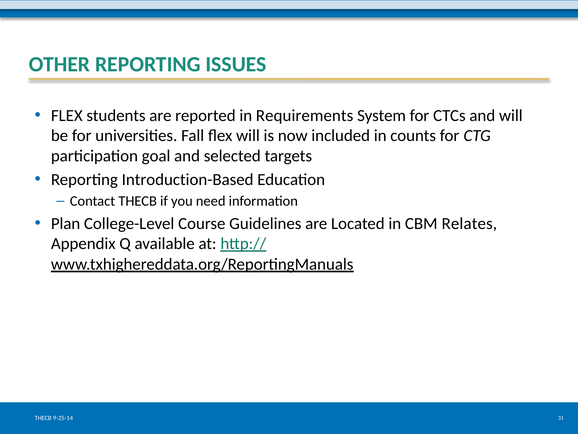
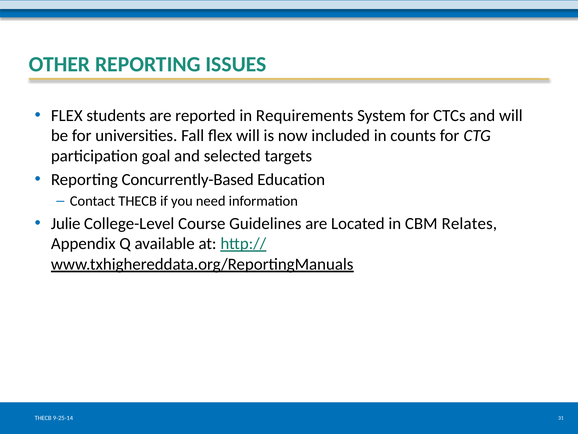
Introduction-Based: Introduction-Based -> Concurrently-Based (188, 179)
Plan: Plan -> Julie (66, 223)
